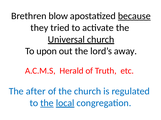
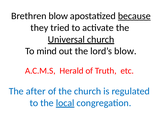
upon: upon -> mind (47, 51)
lord’s away: away -> blow (125, 51)
the underline: present -> none (47, 104)
